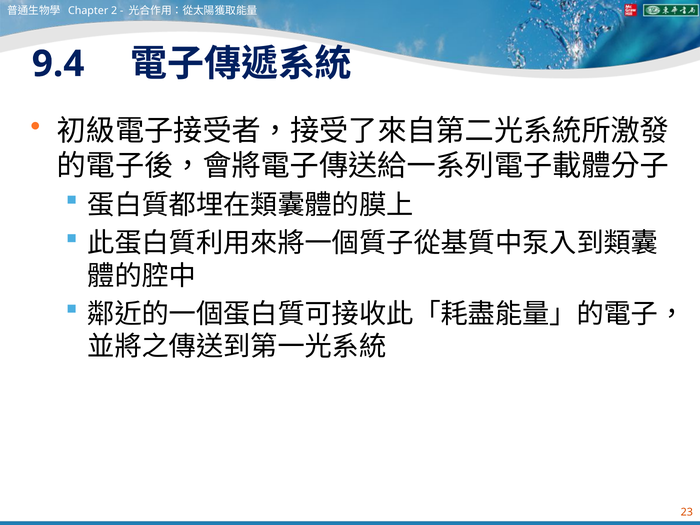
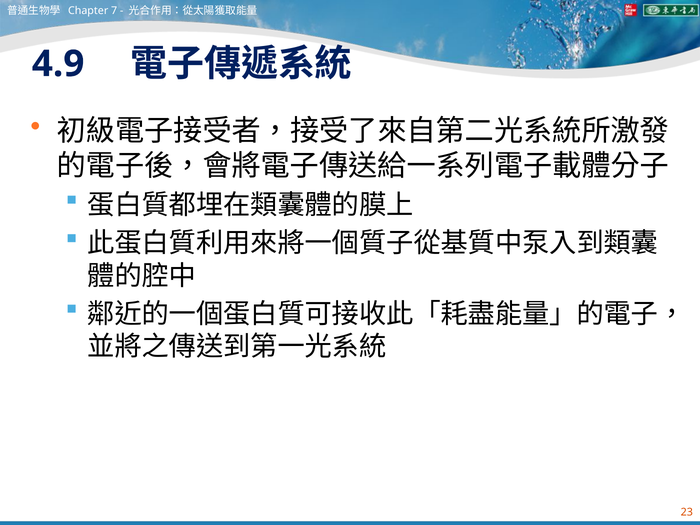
2: 2 -> 7 (114, 11)
9.4: 9.4 -> 4.9 (58, 64)
